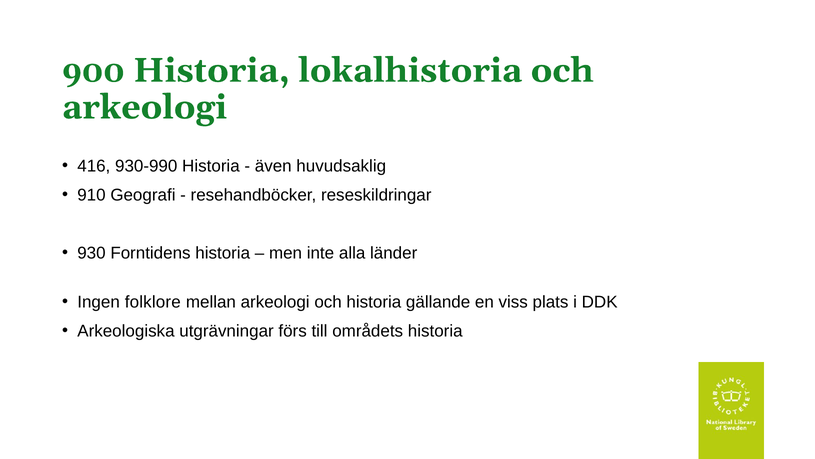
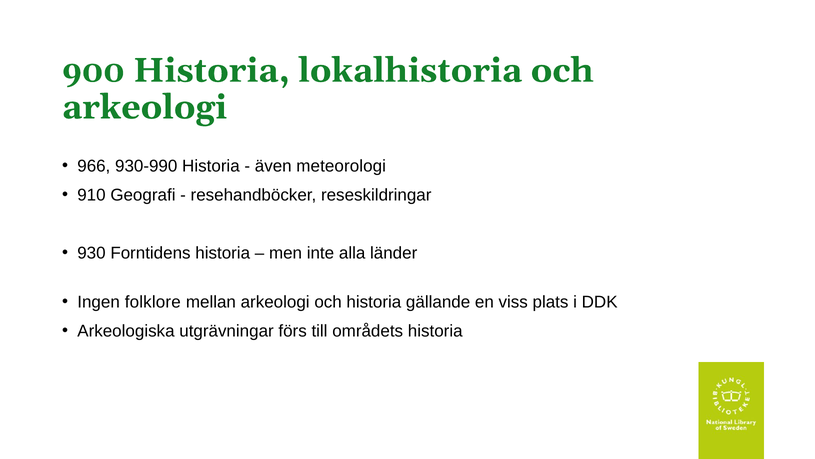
416: 416 -> 966 (94, 166)
huvudsaklig: huvudsaklig -> meteorologi (341, 166)
